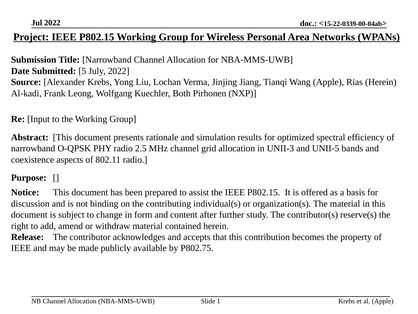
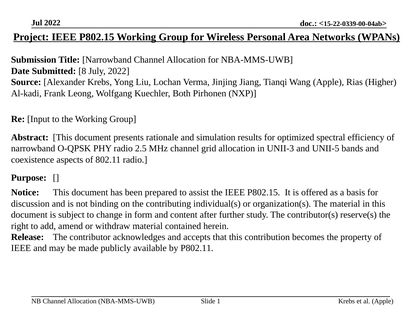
5: 5 -> 8 (82, 71)
Rias Herein: Herein -> Higher (381, 82)
P802.75: P802.75 -> P802.11 (197, 248)
